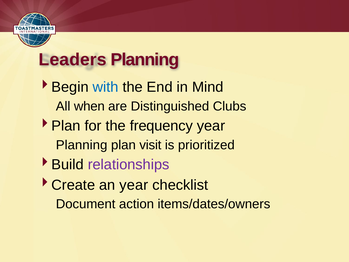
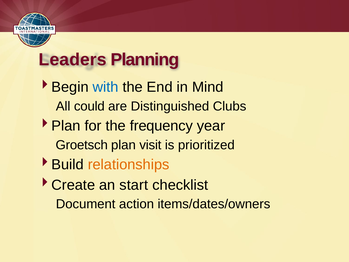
when: when -> could (89, 106)
Planning: Planning -> Groetsch (82, 145)
relationships colour: purple -> orange (129, 165)
an year: year -> start (134, 185)
